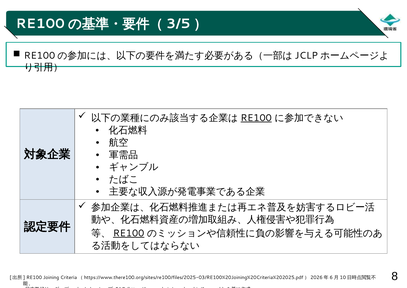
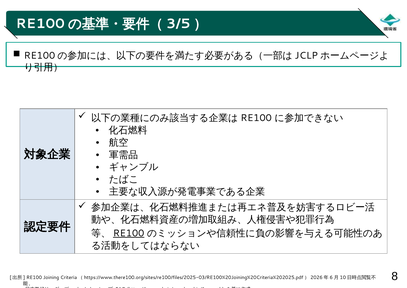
RE100 underline: present -> none (256, 118)
